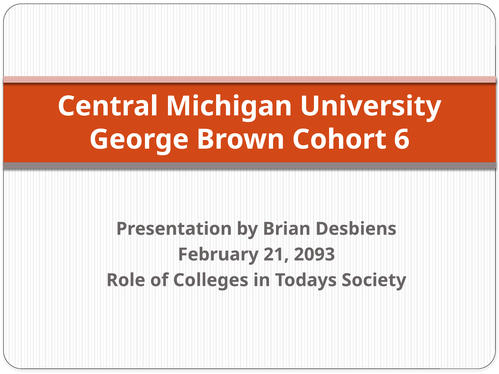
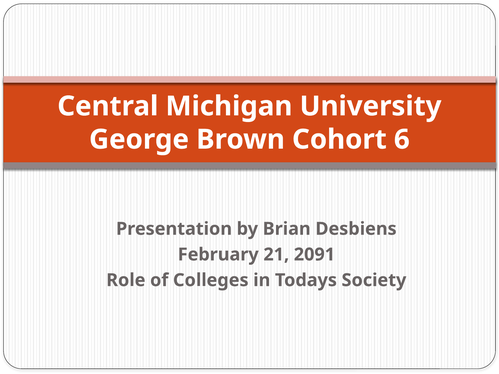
2093: 2093 -> 2091 (314, 255)
